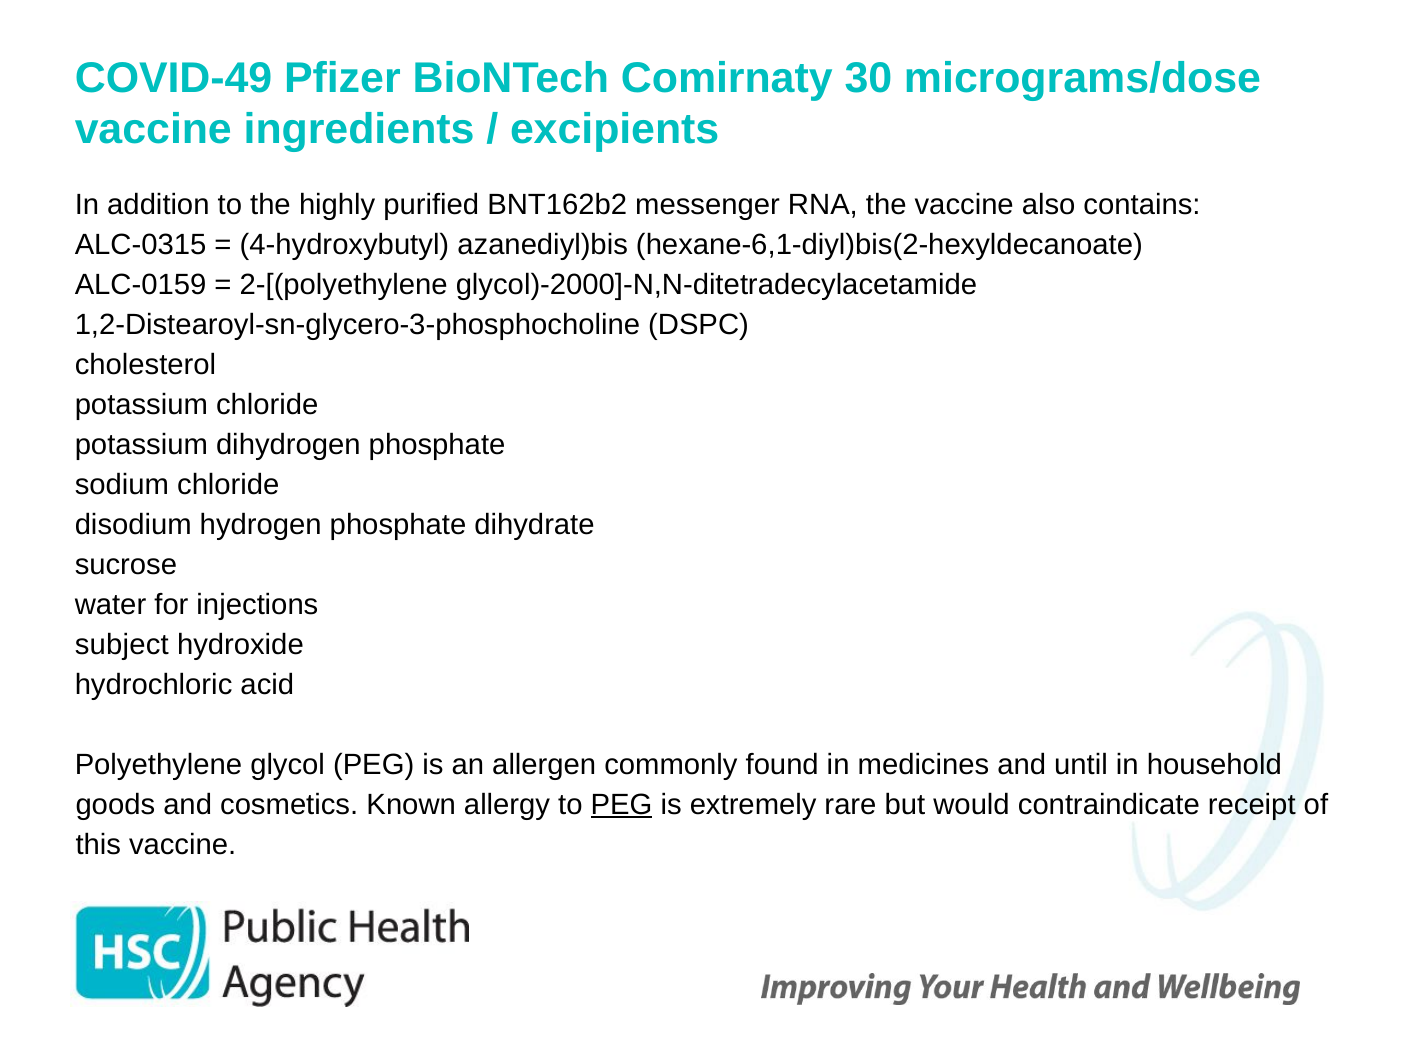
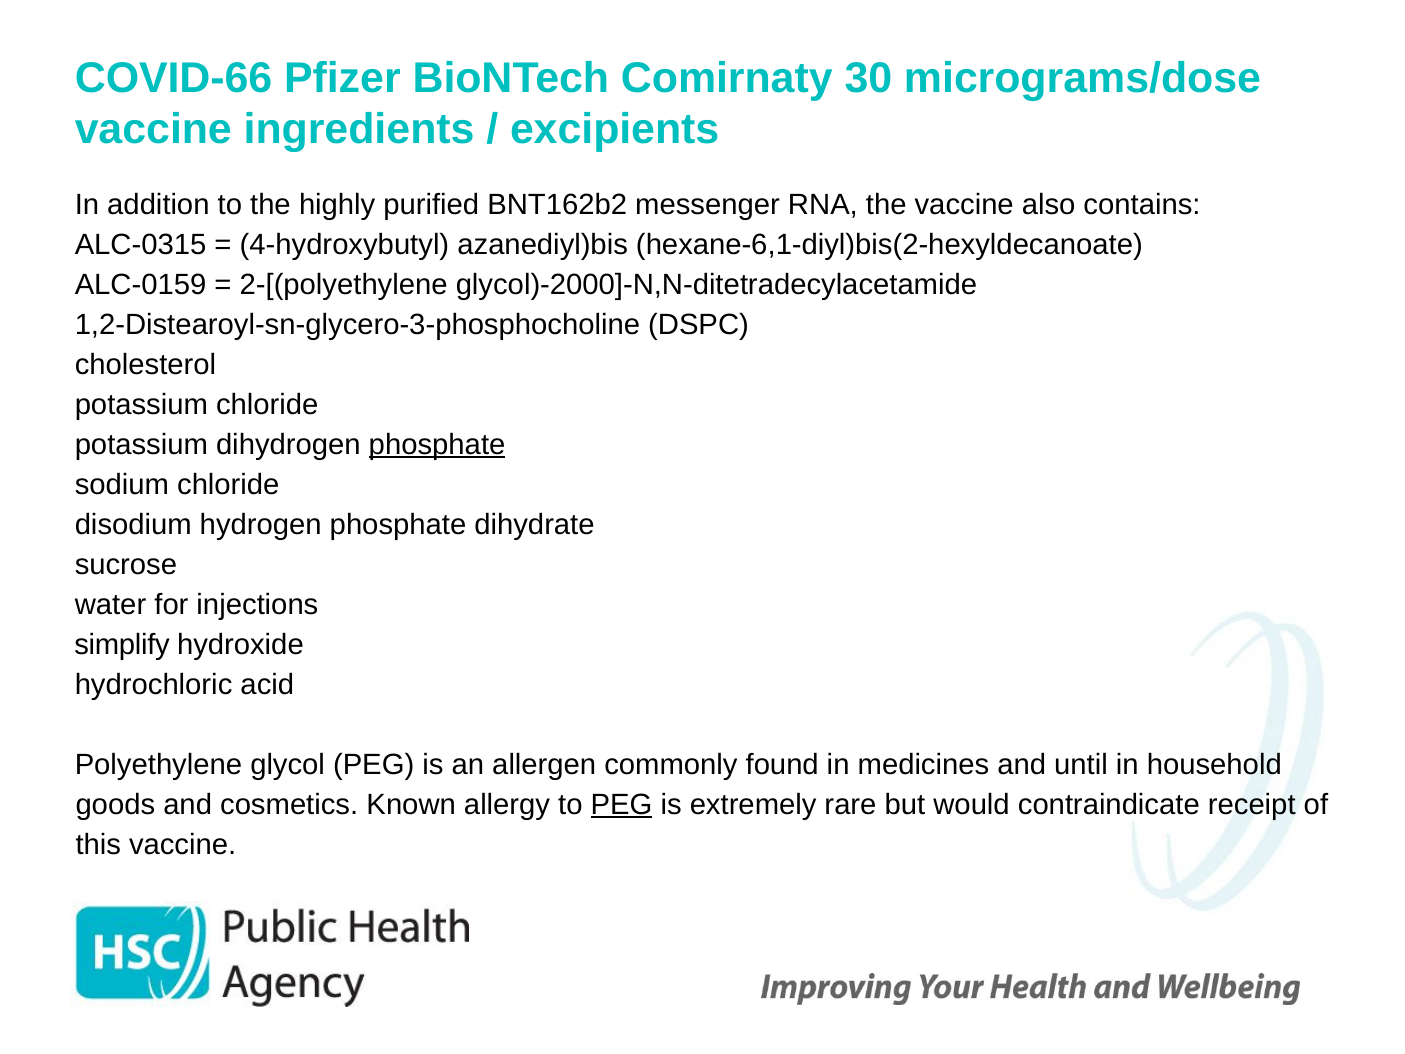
COVID-49: COVID-49 -> COVID-66 (174, 78)
phosphate underline: none -> present (437, 444)
subject: subject -> simplify (122, 644)
